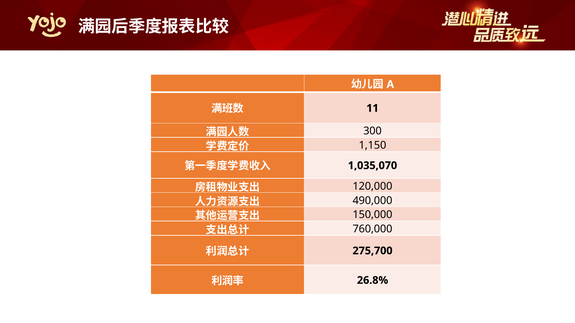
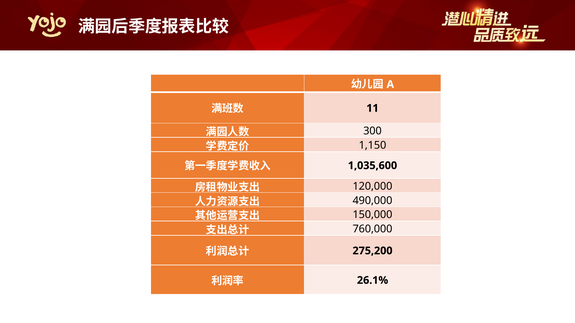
1,035,070: 1,035,070 -> 1,035,600 (373, 166)
275,700: 275,700 -> 275,200 (373, 251)
26.8%: 26.8% -> 26.1% (373, 281)
